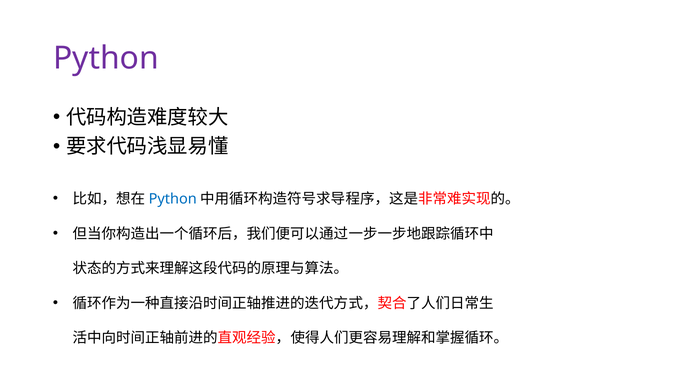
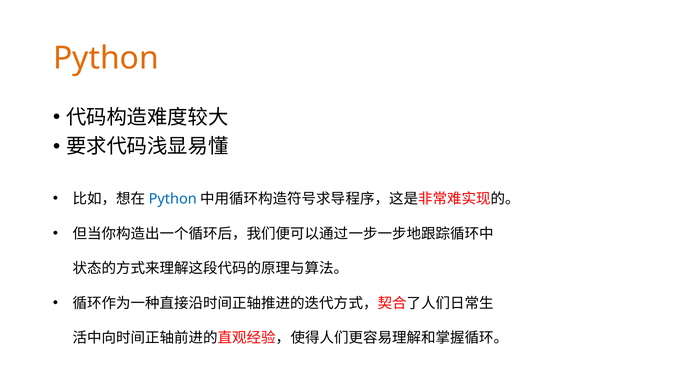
Python colour: purple -> orange (106, 58)
